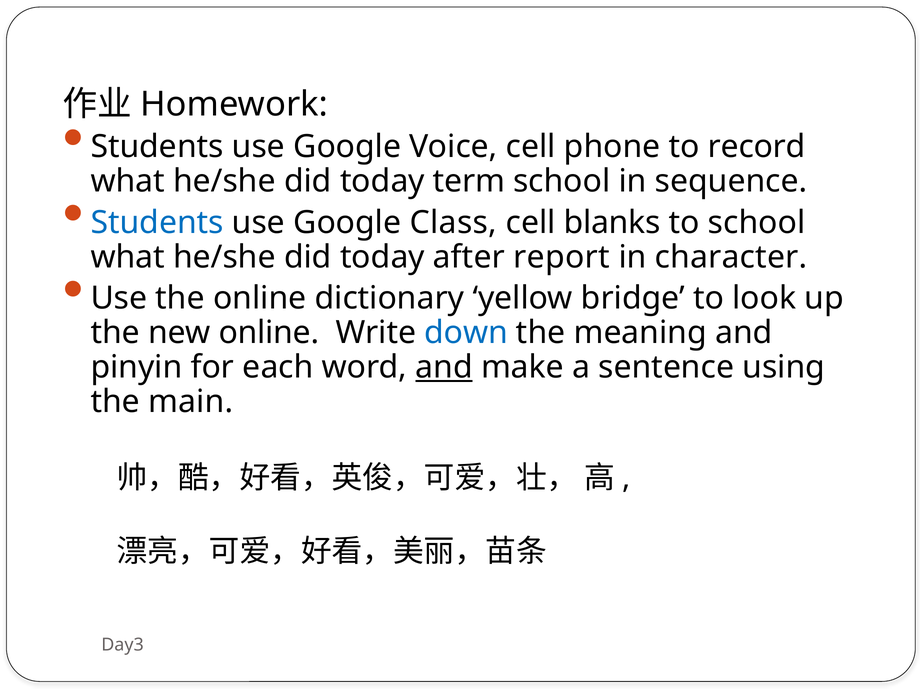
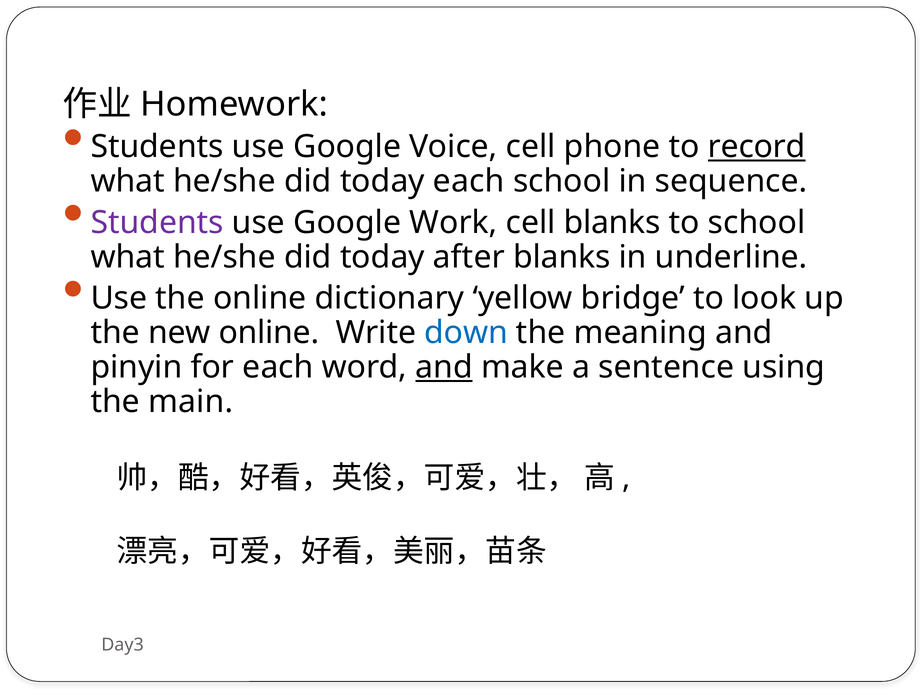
record underline: none -> present (757, 147)
today term: term -> each (469, 181)
Students colour: blue -> purple (157, 223)
Class: Class -> Work (453, 223)
after report: report -> blanks (562, 257)
character: character -> underline (731, 257)
